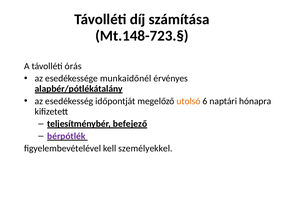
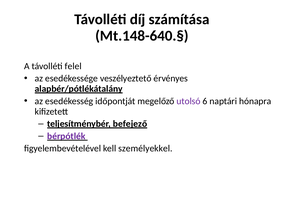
Mt.148-723.§: Mt.148-723.§ -> Mt.148-640.§ (142, 36)
órás: órás -> felel (73, 66)
munkaidőnél: munkaidőnél -> veszélyeztető (126, 78)
utolsó colour: orange -> purple (188, 101)
